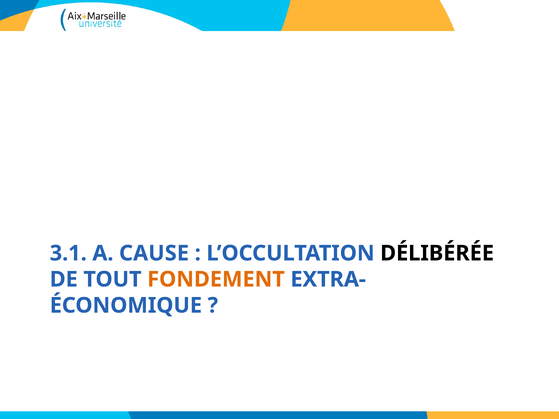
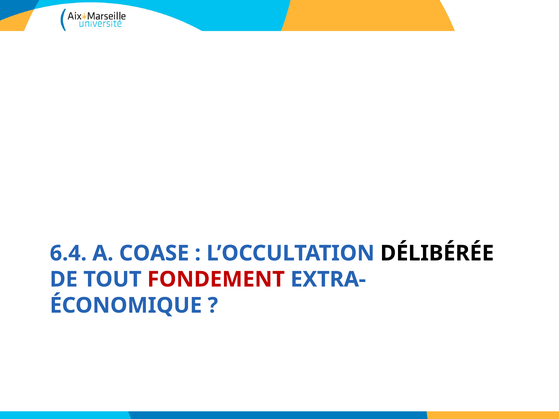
3.1: 3.1 -> 6.4 (68, 253)
CAUSE: CAUSE -> COASE (154, 253)
FONDEMENT colour: orange -> red (216, 279)
